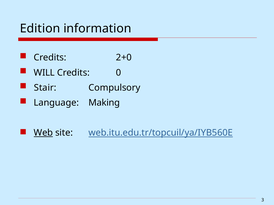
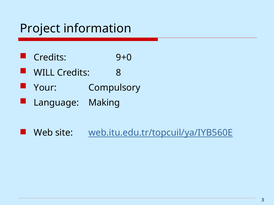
Edition: Edition -> Project (40, 29)
2+0: 2+0 -> 9+0 (124, 58)
0: 0 -> 8 (119, 73)
Stair: Stair -> Your (45, 88)
Web underline: present -> none (43, 133)
